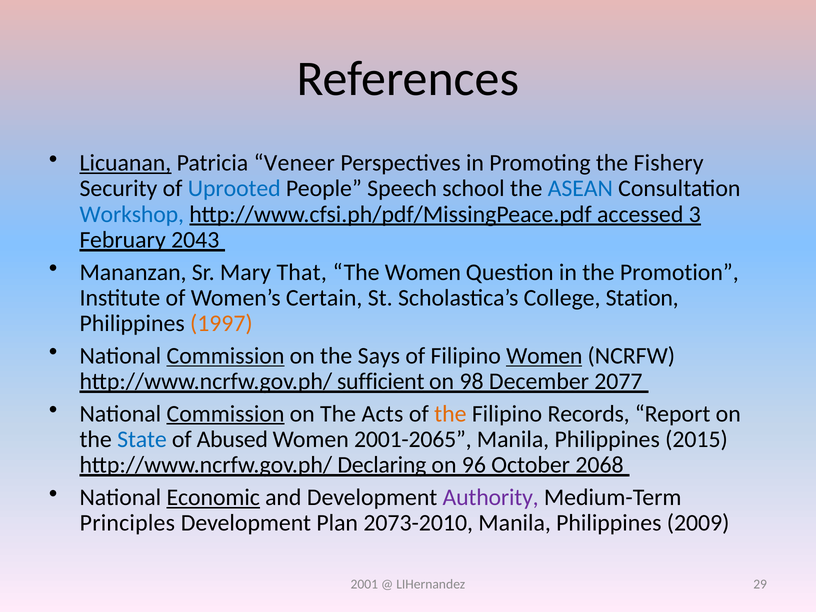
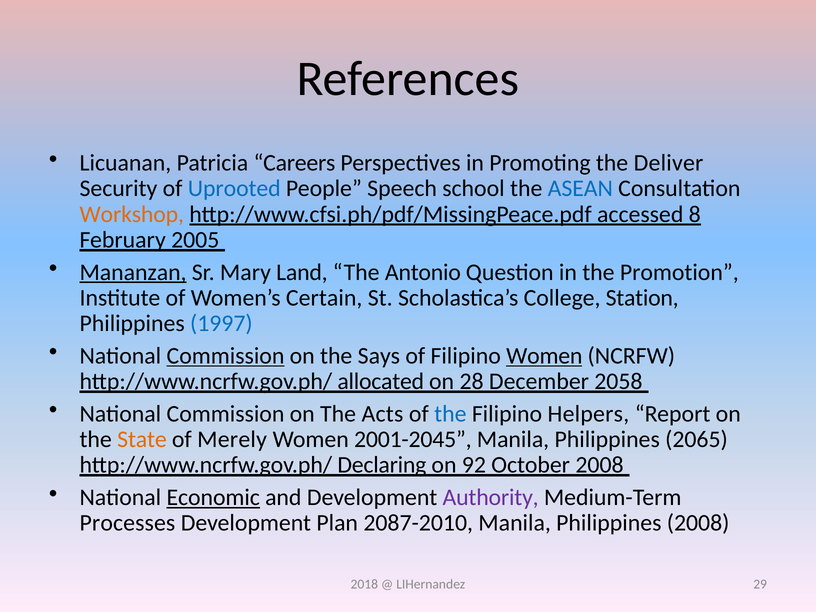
Licuanan underline: present -> none (125, 163)
Veneer: Veneer -> Careers (294, 163)
Fishery: Fishery -> Deliver (669, 163)
Workshop colour: blue -> orange (132, 214)
3: 3 -> 8 (695, 214)
2043: 2043 -> 2005 (195, 240)
Mananzan underline: none -> present (133, 272)
That: That -> Land (302, 272)
The Women: Women -> Antonio (423, 272)
1997 colour: orange -> blue (221, 324)
sufficient: sufficient -> allocated (381, 381)
98: 98 -> 28 (472, 381)
2077: 2077 -> 2058 (618, 381)
Commission underline: present -> none (225, 414)
the colour: orange -> blue (450, 414)
Records: Records -> Helpers (588, 414)
State colour: blue -> orange (142, 439)
Abused: Abused -> Merely (232, 439)
2001-2065: 2001-2065 -> 2001-2045 (413, 439)
2015: 2015 -> 2065 (696, 439)
96: 96 -> 92 (474, 465)
October 2068: 2068 -> 2008 (600, 465)
Principles: Principles -> Processes (127, 523)
2073-2010: 2073-2010 -> 2087-2010 (418, 523)
Philippines 2009: 2009 -> 2008 (698, 523)
2001: 2001 -> 2018 (364, 584)
